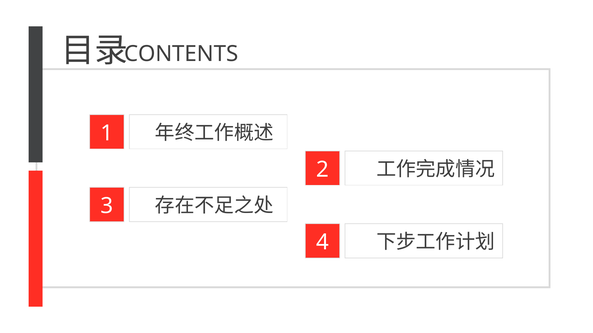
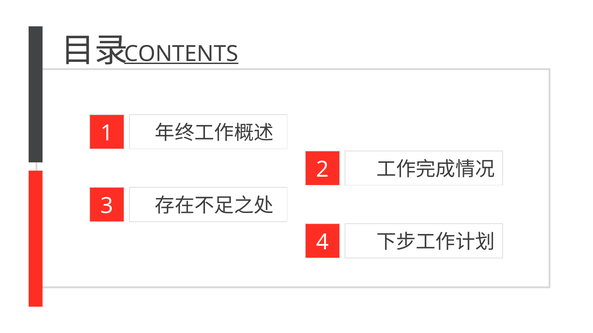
CONTENTS underline: none -> present (181, 54)
